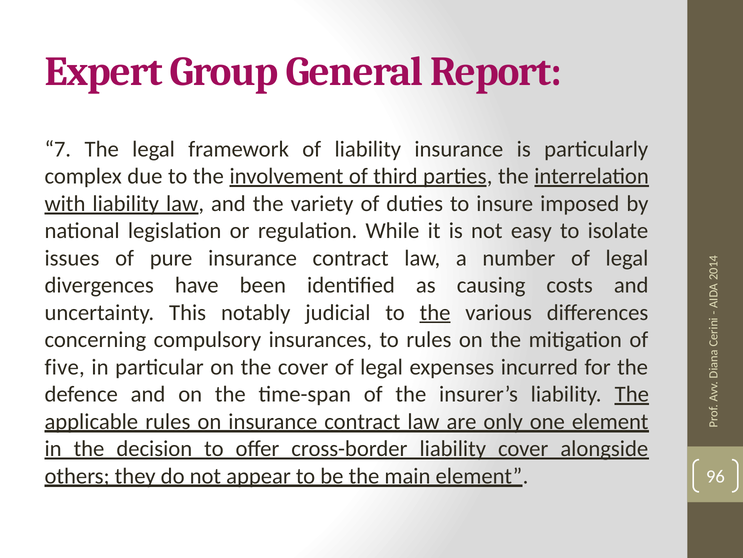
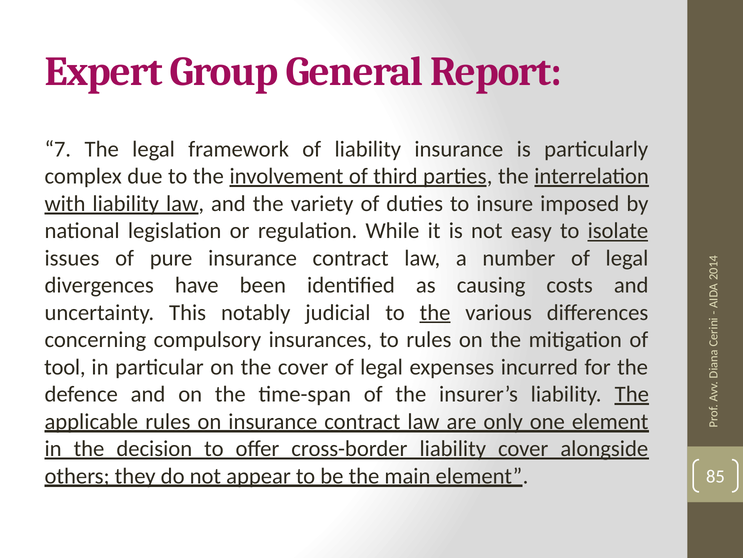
isolate underline: none -> present (618, 231)
five: five -> tool (65, 367)
96: 96 -> 85 (715, 476)
